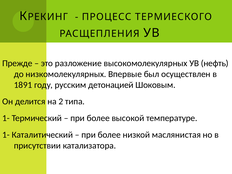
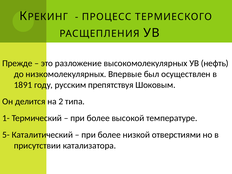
детонацией: детонацией -> препятствуя (111, 85)
1-: 1- -> 5- (6, 135)
маслянистая: маслянистая -> отверстиями (176, 135)
